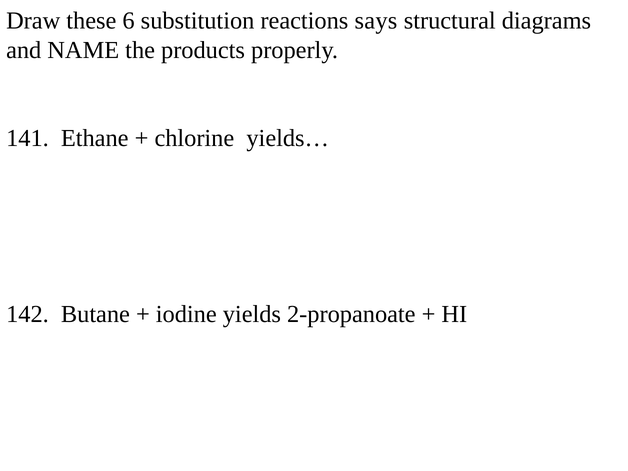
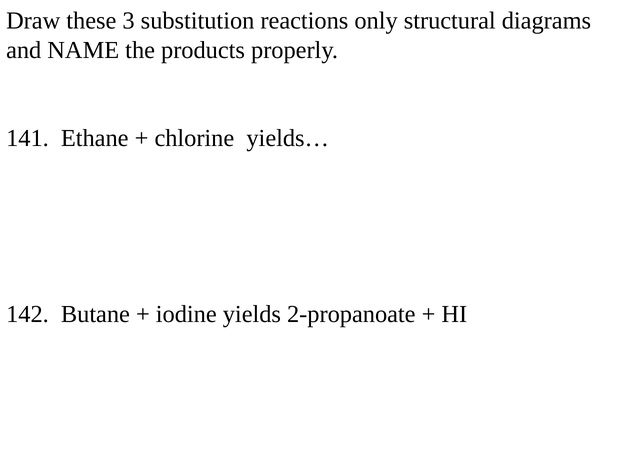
6: 6 -> 3 (129, 21)
says: says -> only (376, 21)
